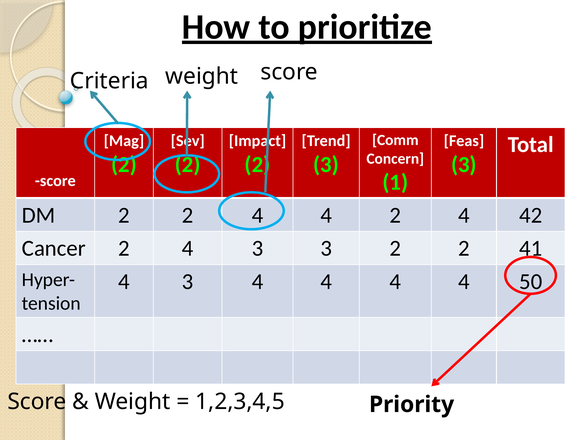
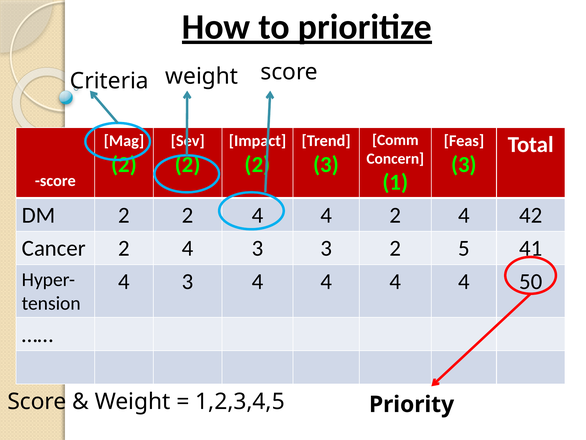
3 2 2: 2 -> 5 (464, 248)
